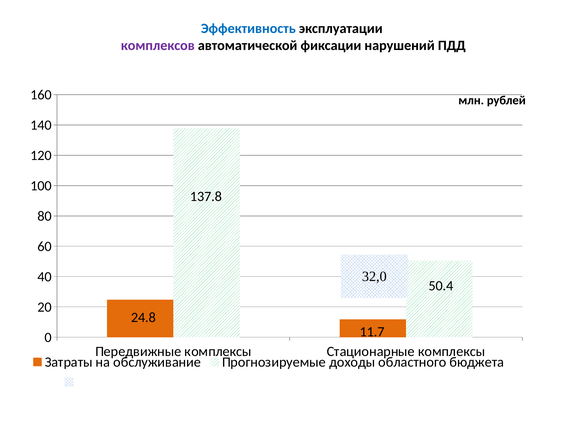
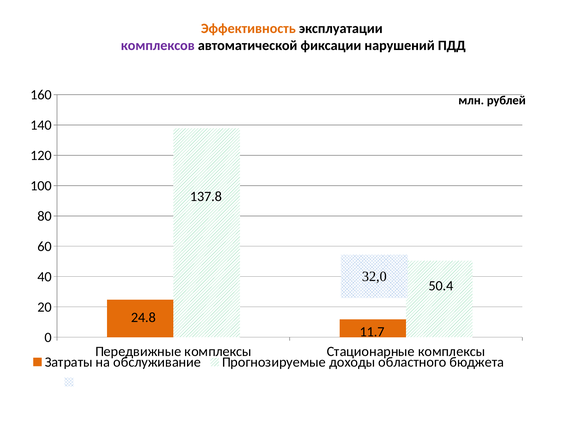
Эффективность colour: blue -> orange (248, 28)
